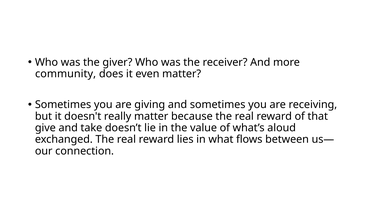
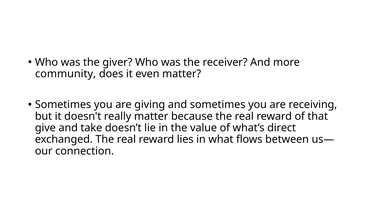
aloud: aloud -> direct (282, 128)
